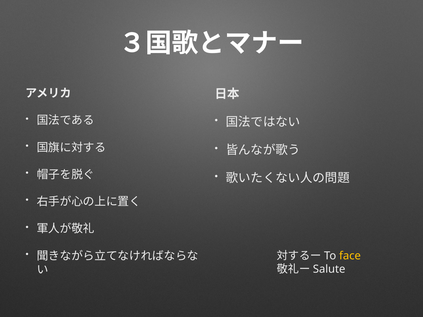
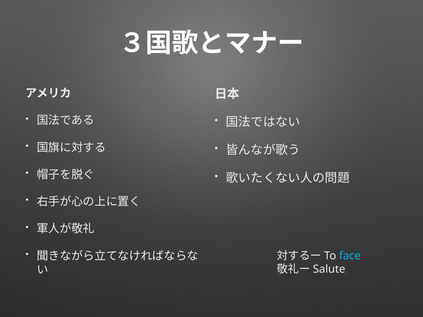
face colour: yellow -> light blue (350, 256)
